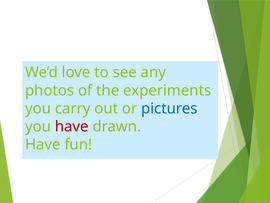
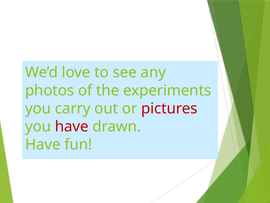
pictures colour: blue -> red (169, 108)
